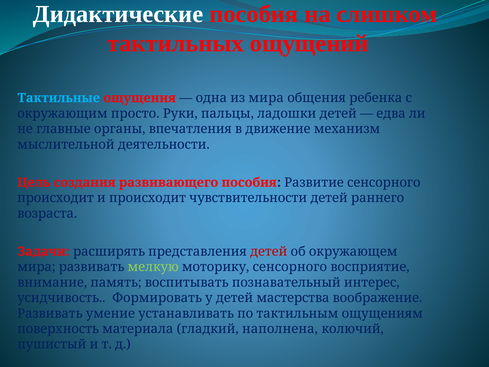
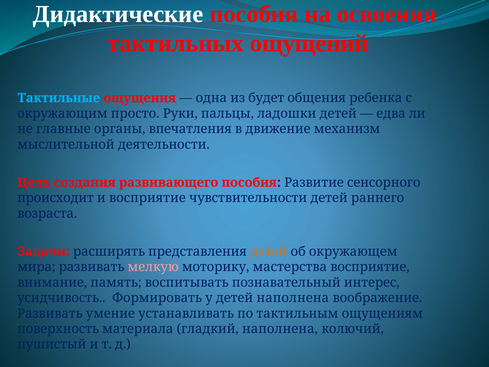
слишком: слишком -> освоения (387, 14)
из мира: мира -> будет (266, 98)
и происходит: происходит -> восприятие (147, 198)
детей colour: red -> orange (269, 251)
мелкую colour: light green -> pink (153, 267)
моторику сенсорного: сенсорного -> мастерства (290, 267)
детей мастерства: мастерства -> наполнена (293, 298)
